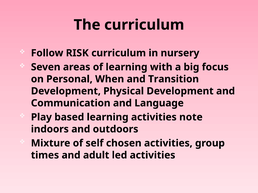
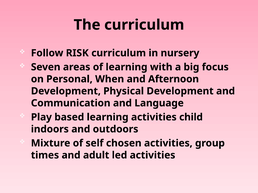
Transition: Transition -> Afternoon (174, 79)
note: note -> child (191, 117)
